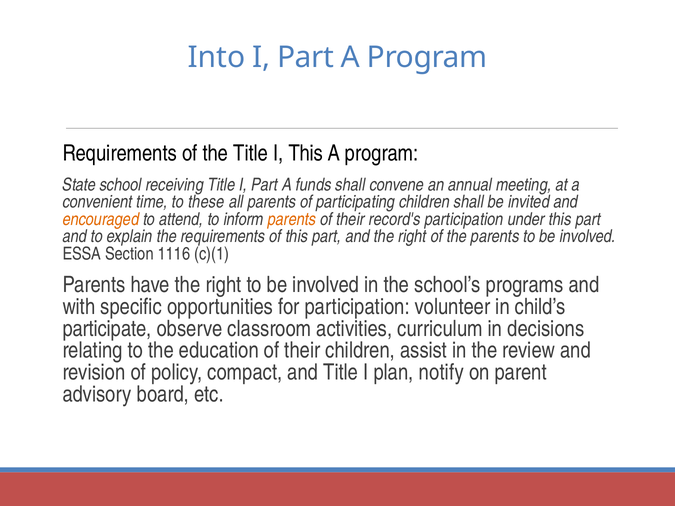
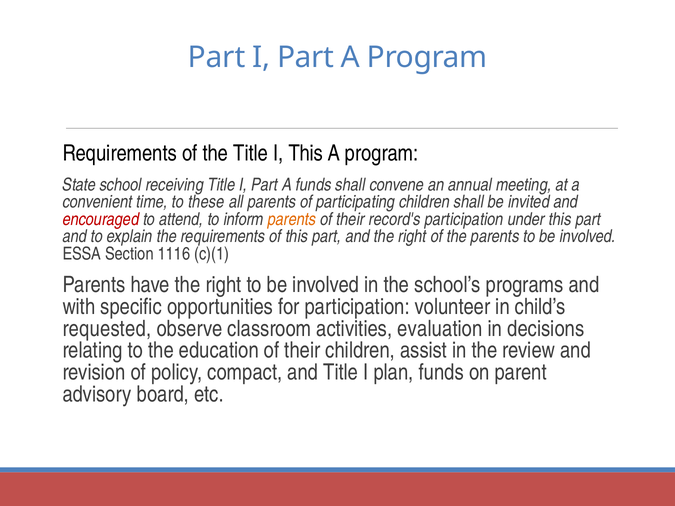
Into: Into -> Part (217, 57)
encouraged colour: orange -> red (101, 219)
participate: participate -> requested (107, 329)
curriculum: curriculum -> evaluation (440, 329)
plan notify: notify -> funds (441, 373)
